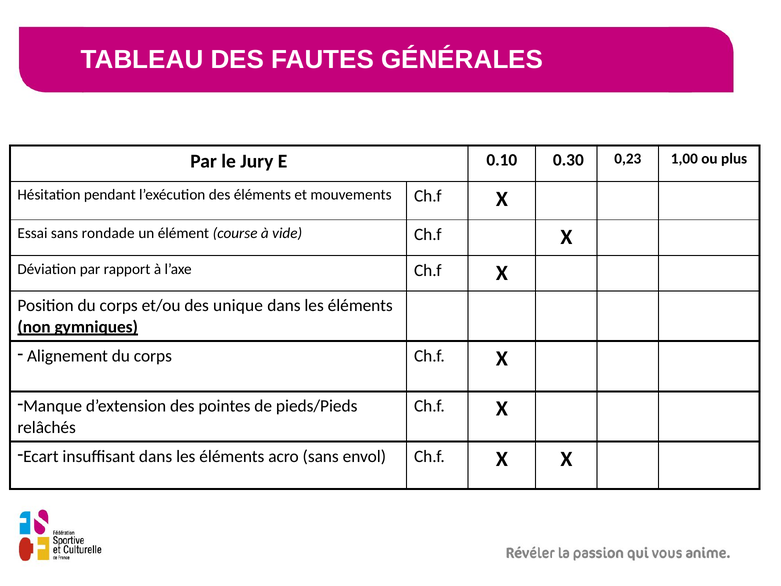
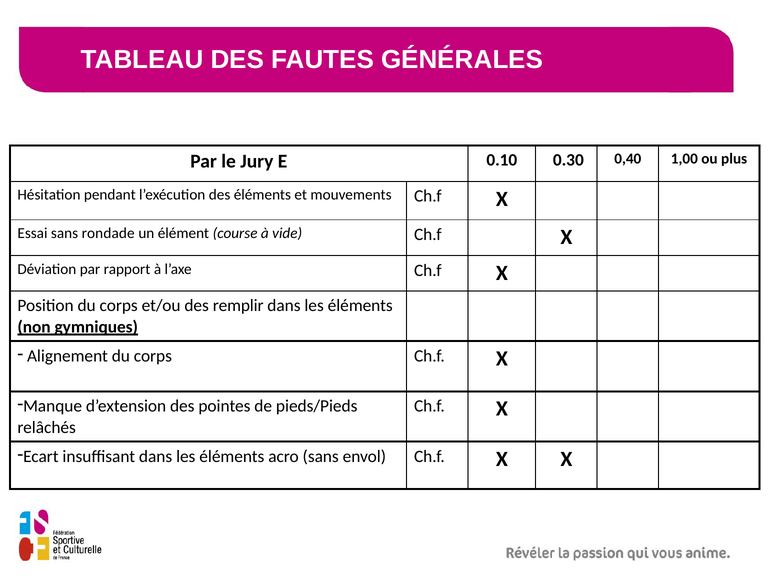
0,23: 0,23 -> 0,40 (628, 159)
unique: unique -> remplir (238, 306)
